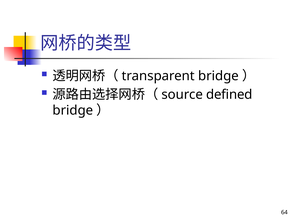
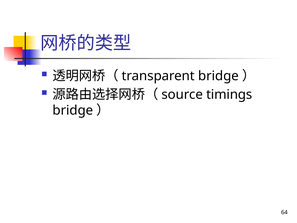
defined: defined -> timings (229, 94)
